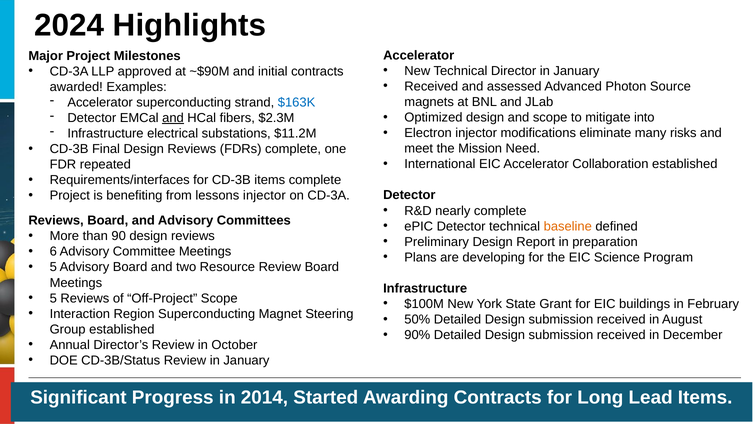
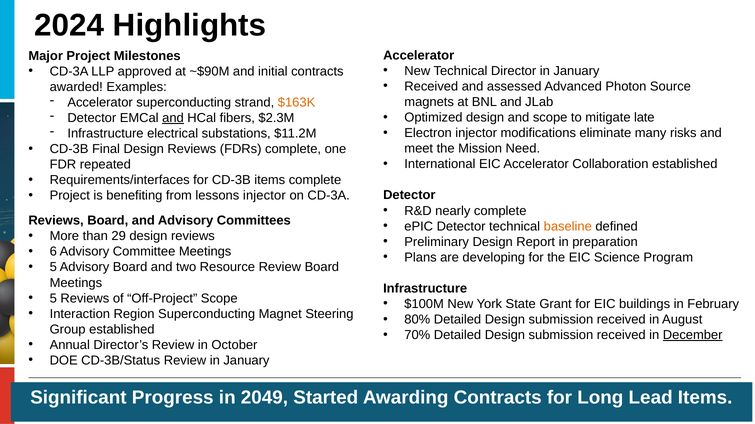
$163K colour: blue -> orange (297, 103)
into: into -> late (644, 118)
90: 90 -> 29 (119, 237)
50%: 50% -> 80% (417, 320)
90%: 90% -> 70% (417, 336)
December underline: none -> present (693, 336)
2014: 2014 -> 2049 (264, 398)
